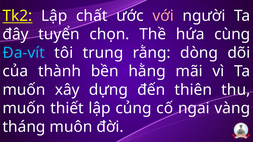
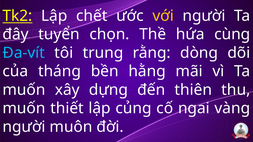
chất: chất -> chết (92, 16)
với colour: pink -> yellow (163, 16)
thành: thành -> tháng (59, 71)
tháng: tháng -> người (24, 127)
